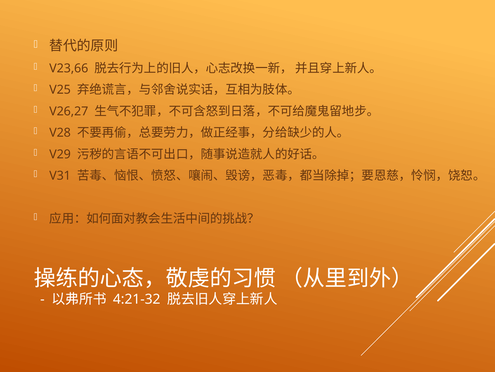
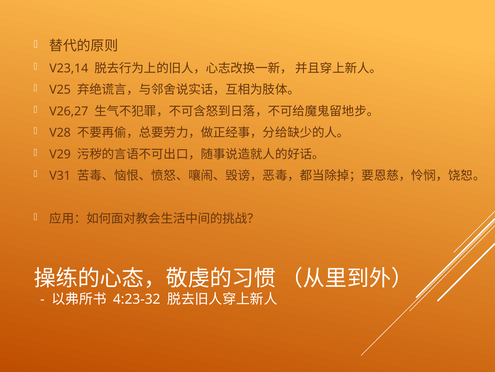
V23,66: V23,66 -> V23,14 (69, 68)
4:21-32: 4:21-32 -> 4:23-32 (137, 299)
